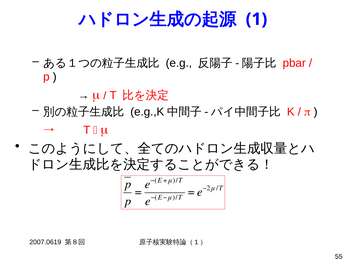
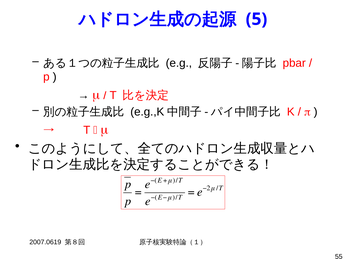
1: 1 -> 5 (256, 19)
